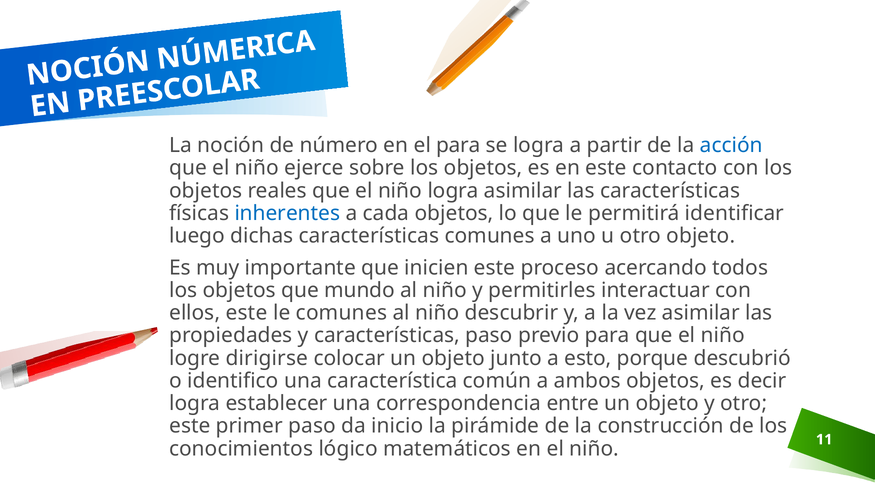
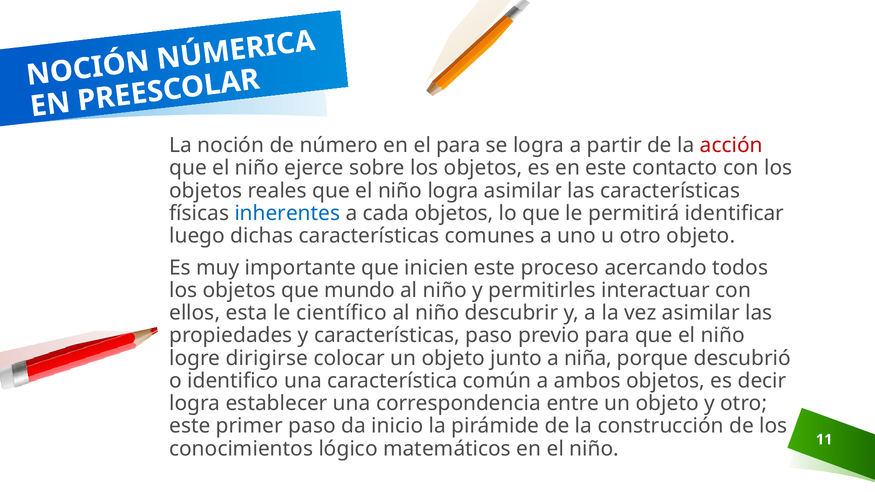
acción colour: blue -> red (731, 145)
ellos este: este -> esta (247, 313)
le comunes: comunes -> científico (341, 313)
esto: esto -> niña (588, 358)
